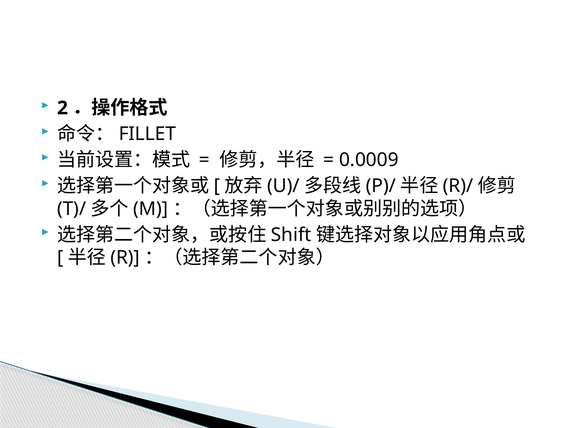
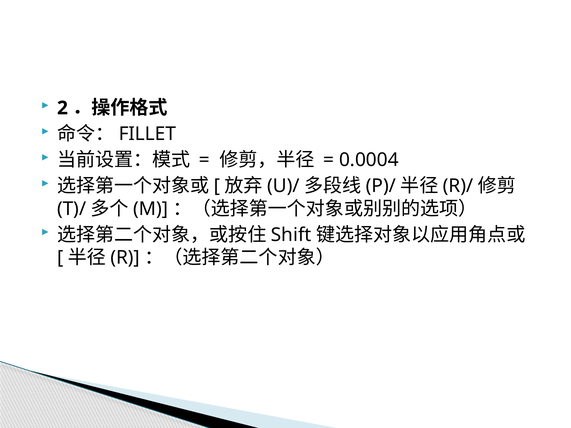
0.0009: 0.0009 -> 0.0004 (369, 160)
